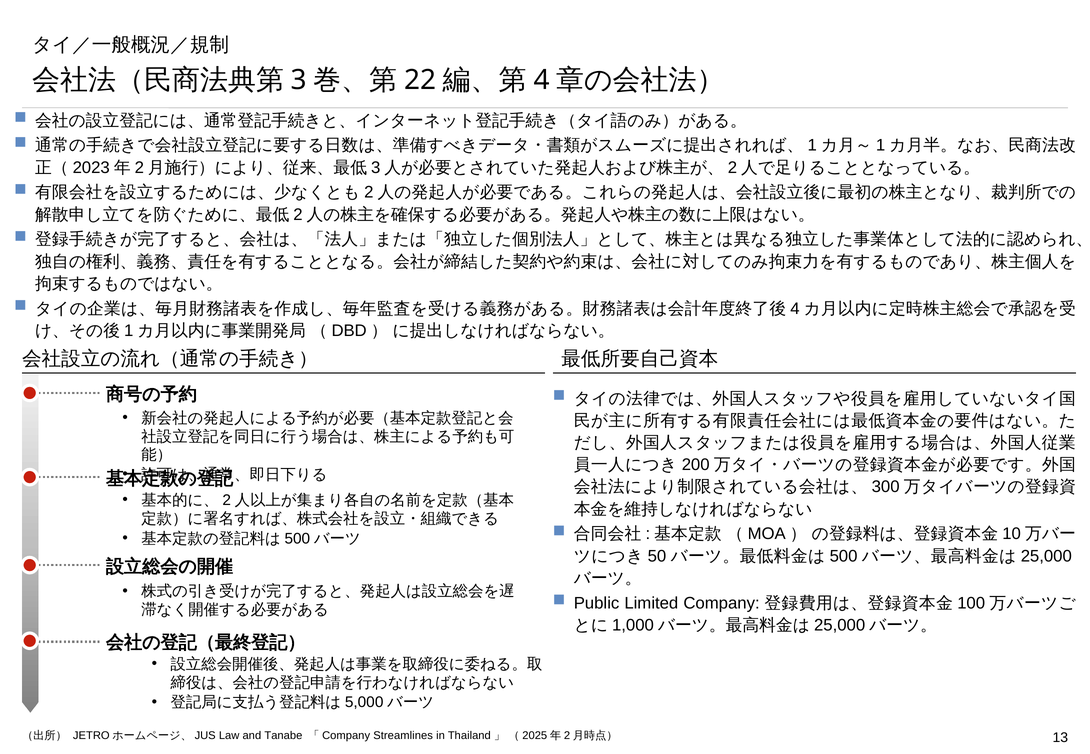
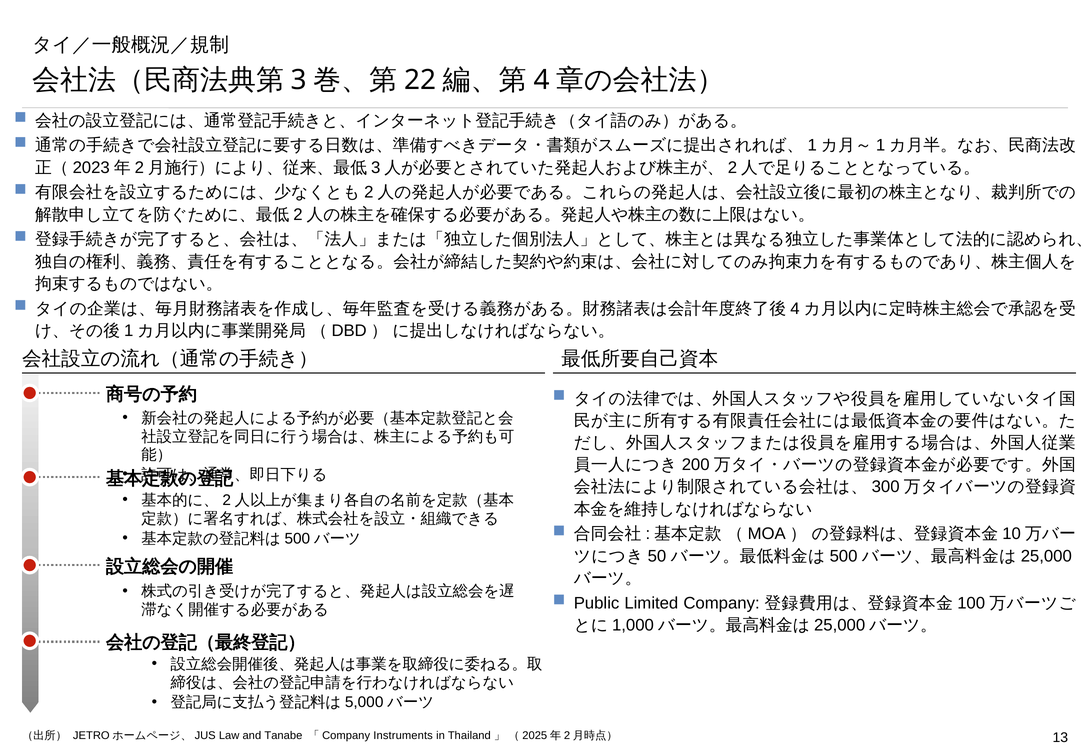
Streamlines: Streamlines -> Instruments (403, 736)
